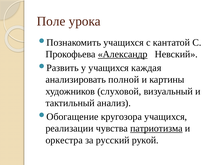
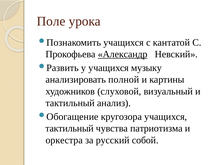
каждая: каждая -> музыку (146, 68)
реализации: реализации -> тактильный (70, 128)
патриотизма underline: present -> none (156, 128)
рукой: рукой -> собой (145, 140)
